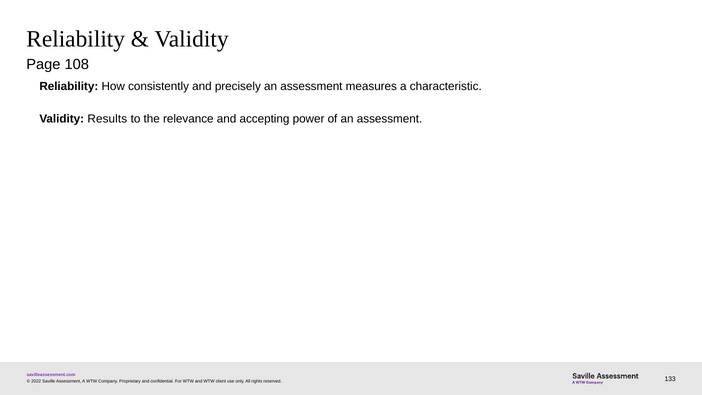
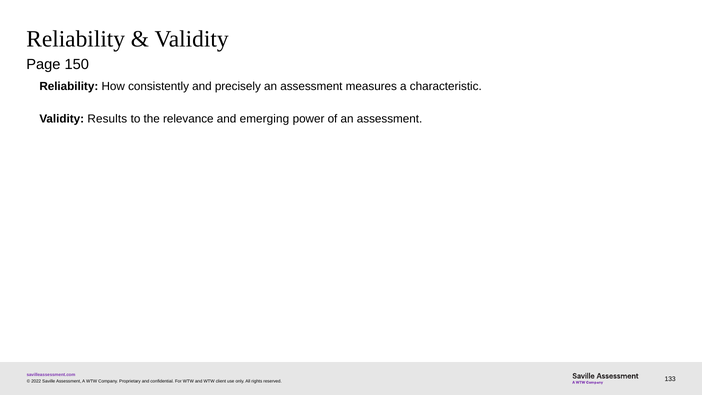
108: 108 -> 150 (77, 65)
accepting: accepting -> emerging (264, 119)
